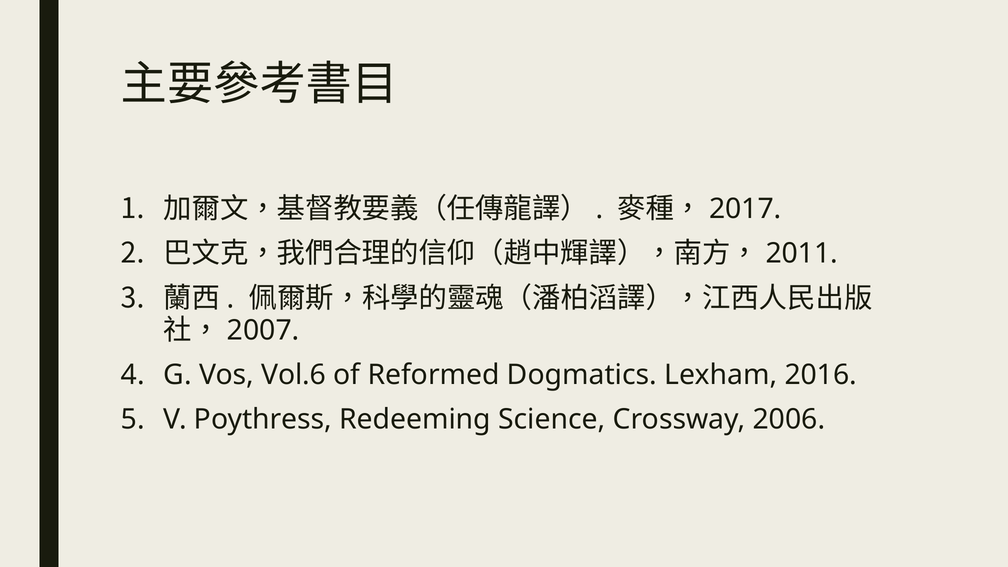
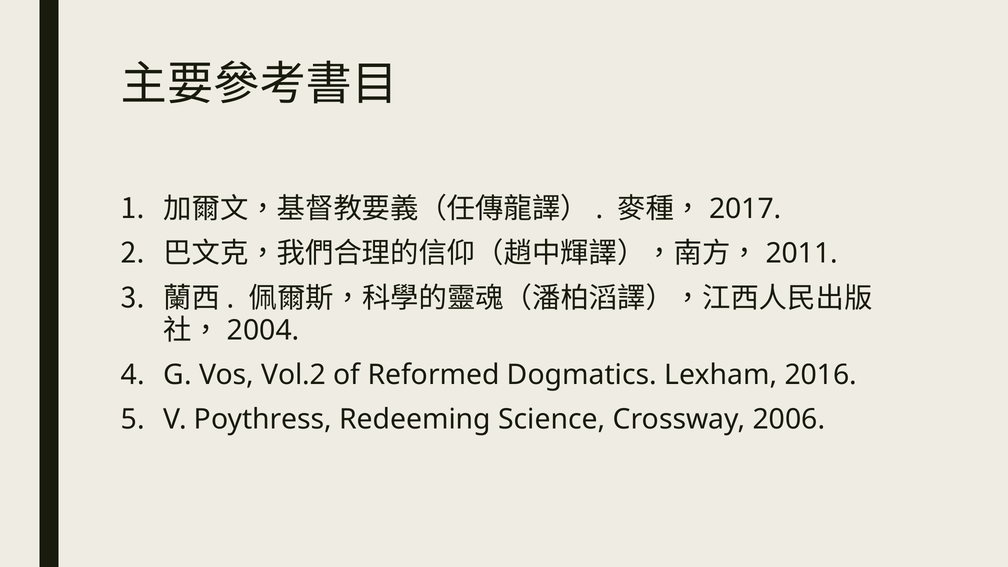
2007: 2007 -> 2004 (263, 330)
Vol.6: Vol.6 -> Vol.2 (294, 375)
